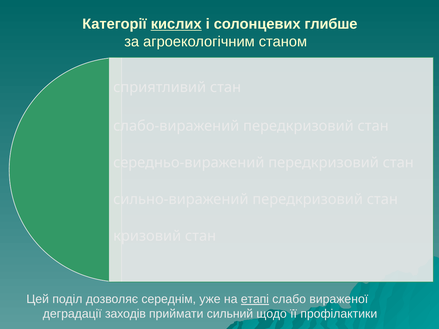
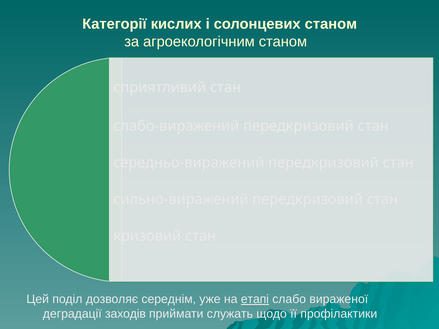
кислих underline: present -> none (176, 24)
солонцевих глибше: глибше -> станом (331, 24)
сильний: сильний -> служать (230, 314)
